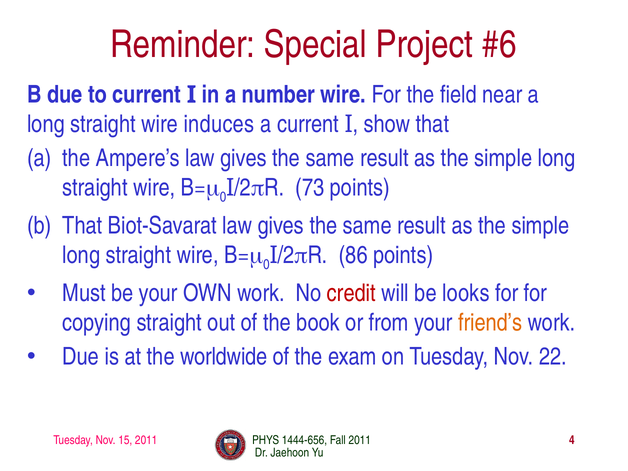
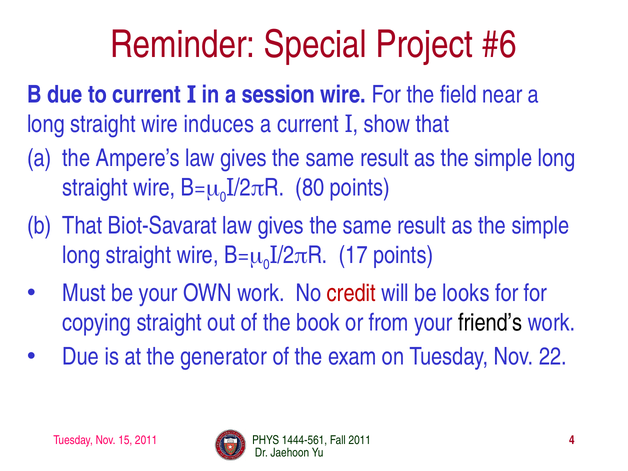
number: number -> session (278, 95)
73: 73 -> 80 (310, 188)
86: 86 -> 17 (353, 255)
friend’s colour: orange -> black (490, 323)
worldwide: worldwide -> generator (224, 357)
1444-656: 1444-656 -> 1444-561 (304, 440)
